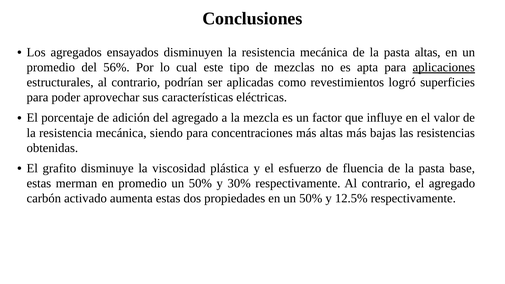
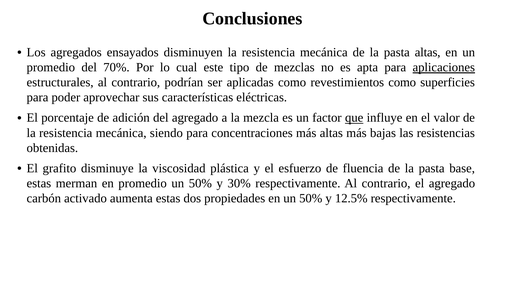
56%: 56% -> 70% (116, 67)
revestimientos logró: logró -> como (402, 82)
que underline: none -> present (354, 118)
